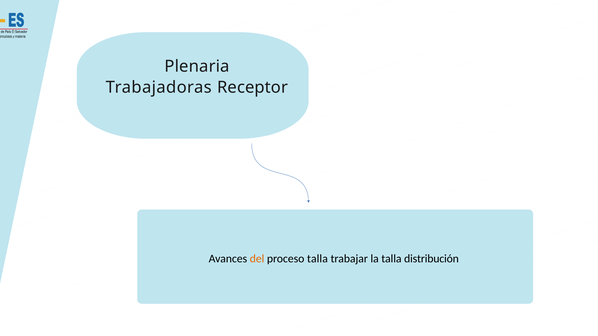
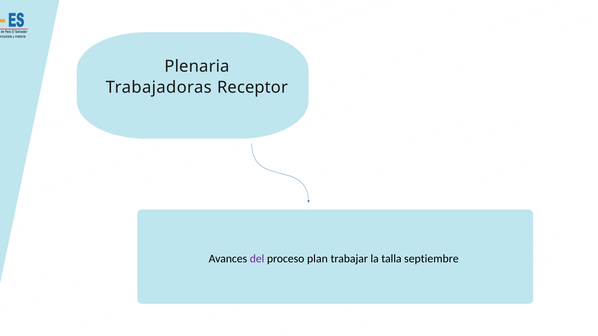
del colour: orange -> purple (257, 259)
proceso talla: talla -> plan (317, 259)
distribución: distribución -> septiembre (431, 259)
